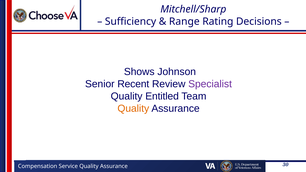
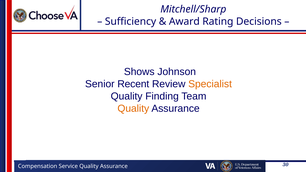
Range: Range -> Award (184, 22)
Specialist colour: purple -> orange (210, 84)
Entitled: Entitled -> Finding (162, 96)
